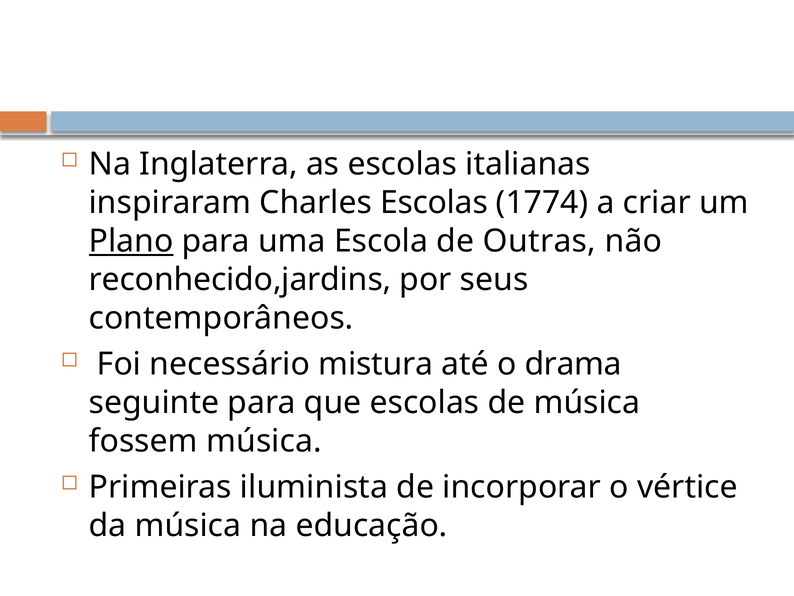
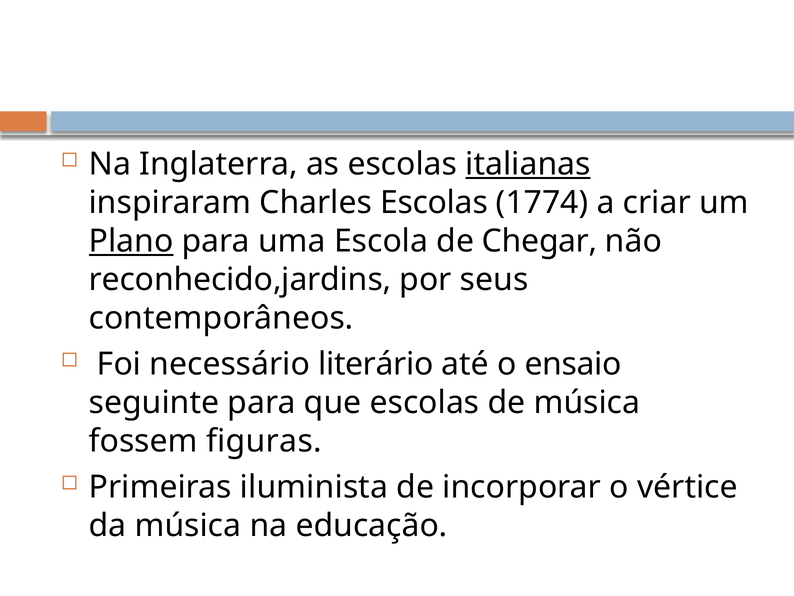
italianas underline: none -> present (528, 164)
Outras: Outras -> Chegar (540, 241)
mistura: mistura -> literário (376, 364)
drama: drama -> ensaio (573, 364)
fossem música: música -> figuras (264, 441)
